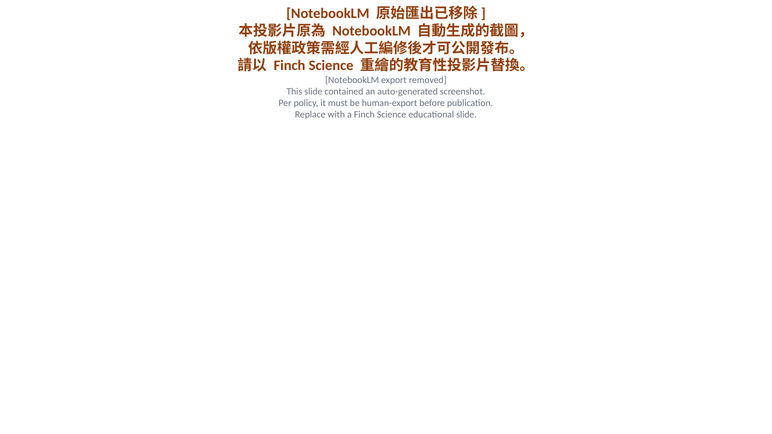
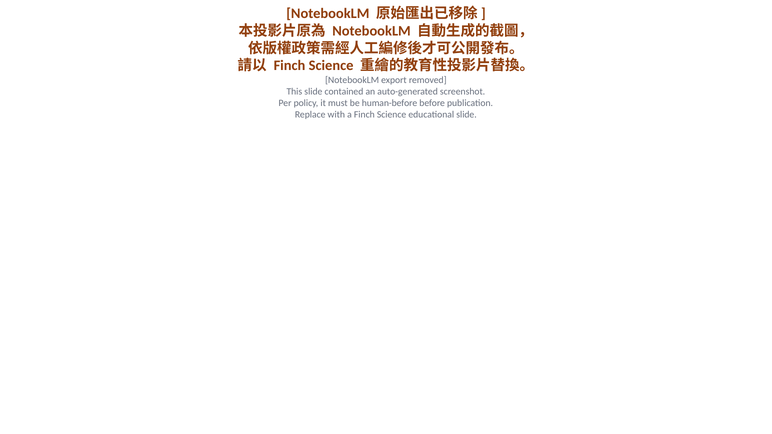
human-export: human-export -> human-before (390, 103)
